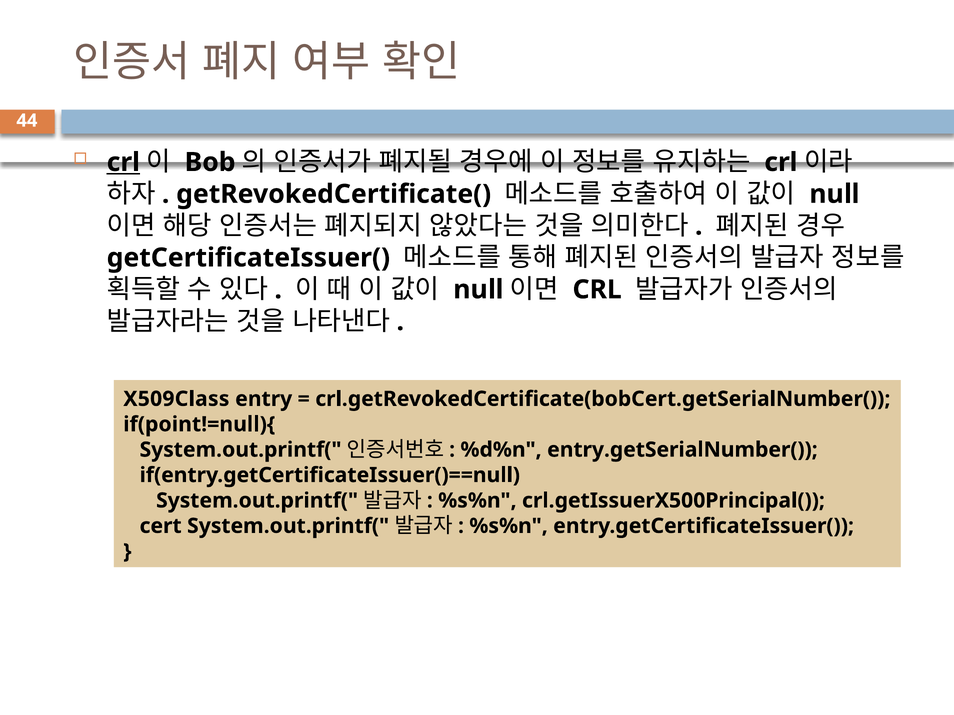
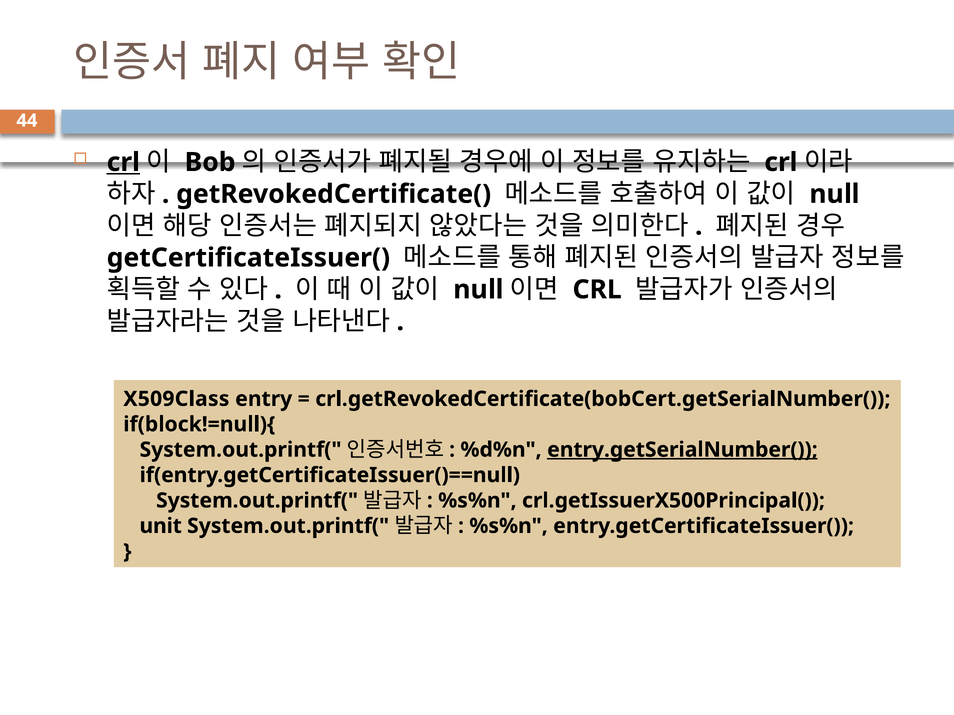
if(point!=null){: if(point!=null){ -> if(block!=null){ (199, 425)
entry.getSerialNumber( underline: none -> present (682, 450)
cert: cert -> unit (161, 526)
